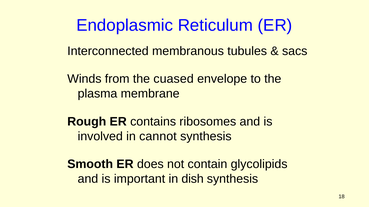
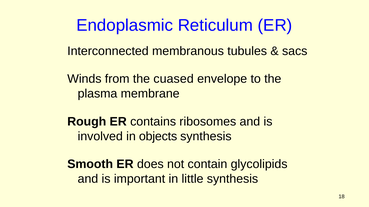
cannot: cannot -> objects (158, 137)
dish: dish -> little (193, 179)
